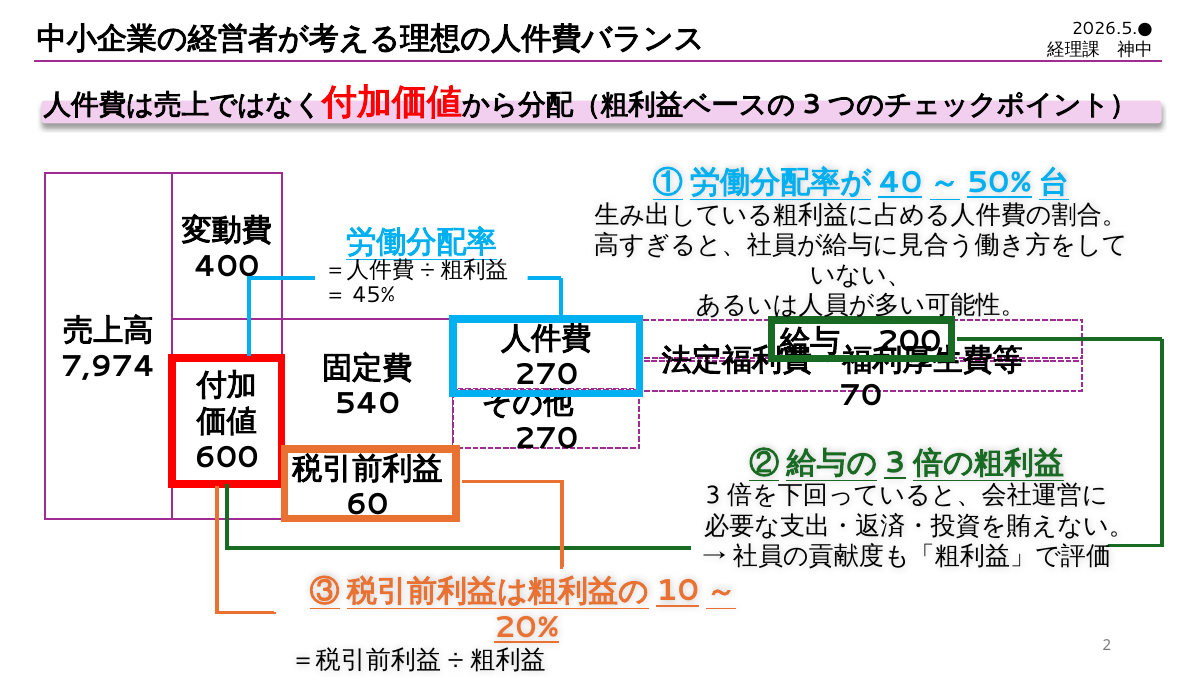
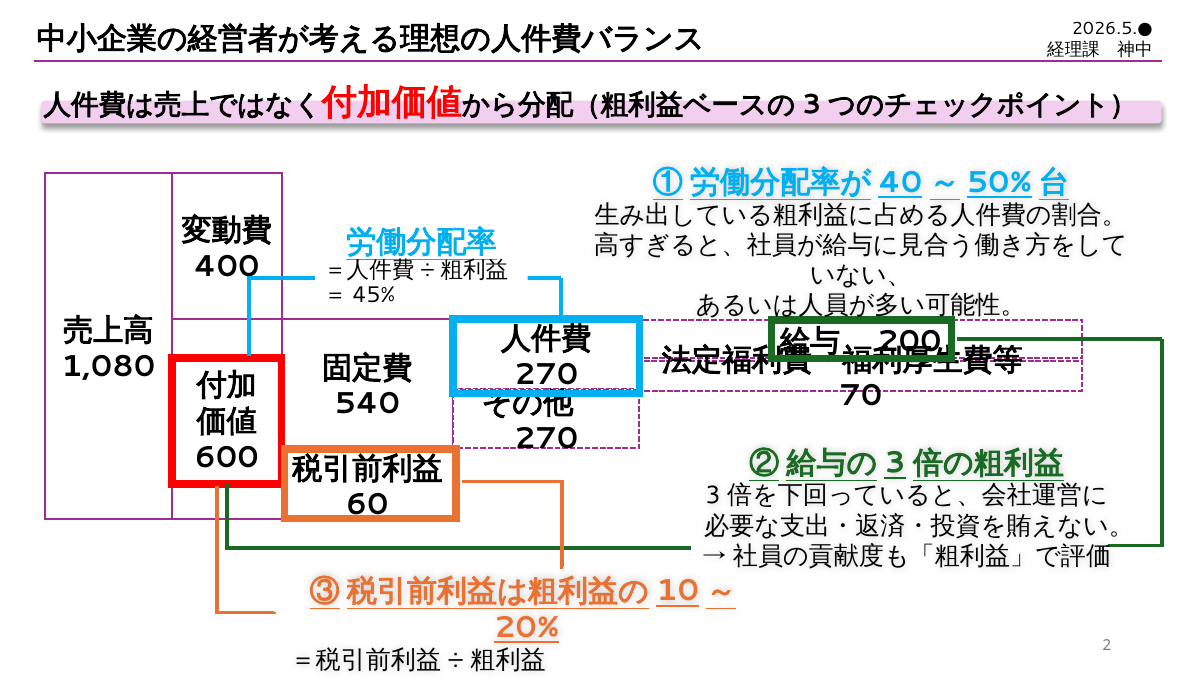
7,974: 7,974 -> 1,080 (108, 366)
